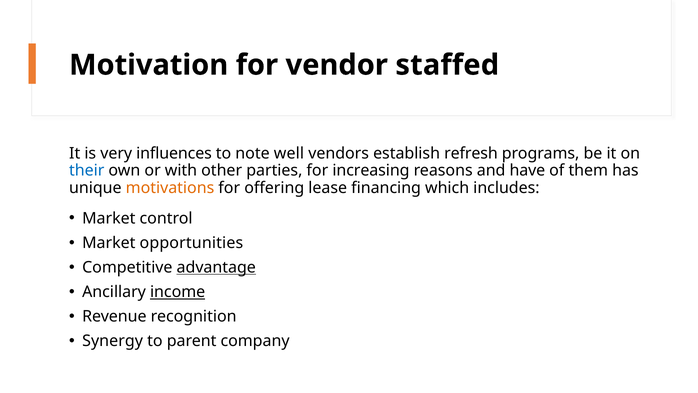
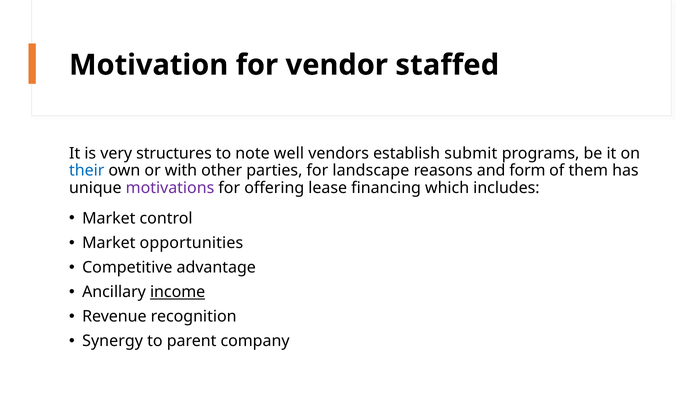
influences: influences -> structures (174, 153)
refresh: refresh -> submit (471, 153)
increasing: increasing -> landscape (371, 170)
have: have -> form (527, 170)
motivations colour: orange -> purple (170, 188)
advantage underline: present -> none (216, 267)
